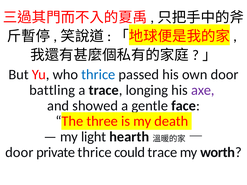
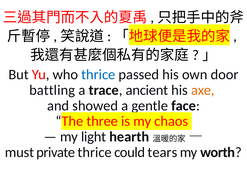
longing: longing -> ancient (147, 90)
axe colour: purple -> orange (203, 90)
death: death -> chaos (171, 121)
door: door -> must (20, 153)
could trace: trace -> tears (162, 153)
